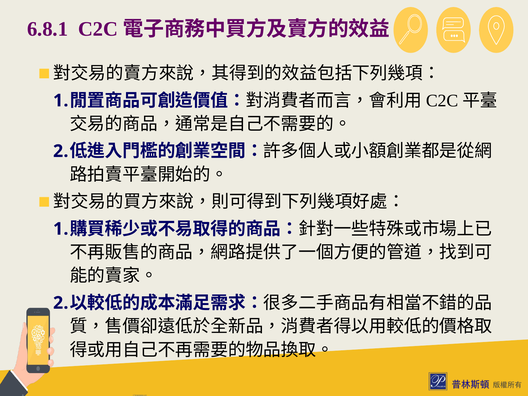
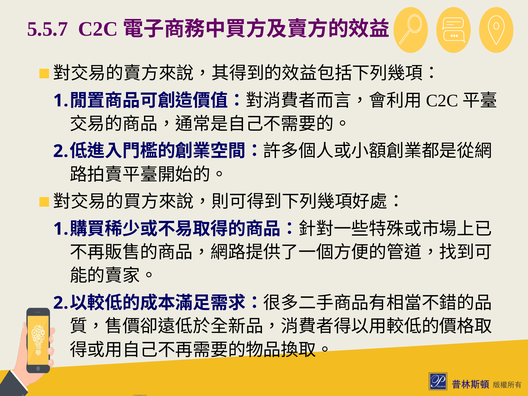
6.8.1: 6.8.1 -> 5.5.7 (47, 29)
